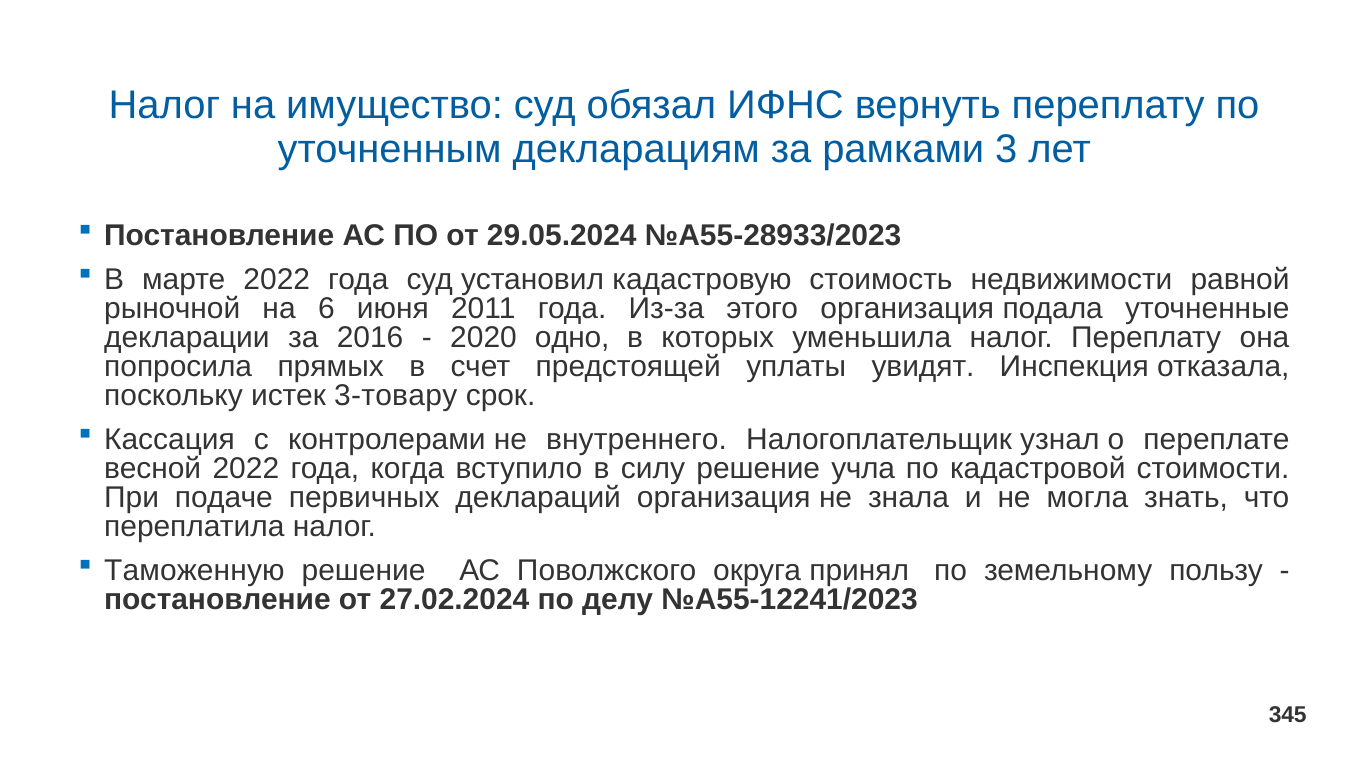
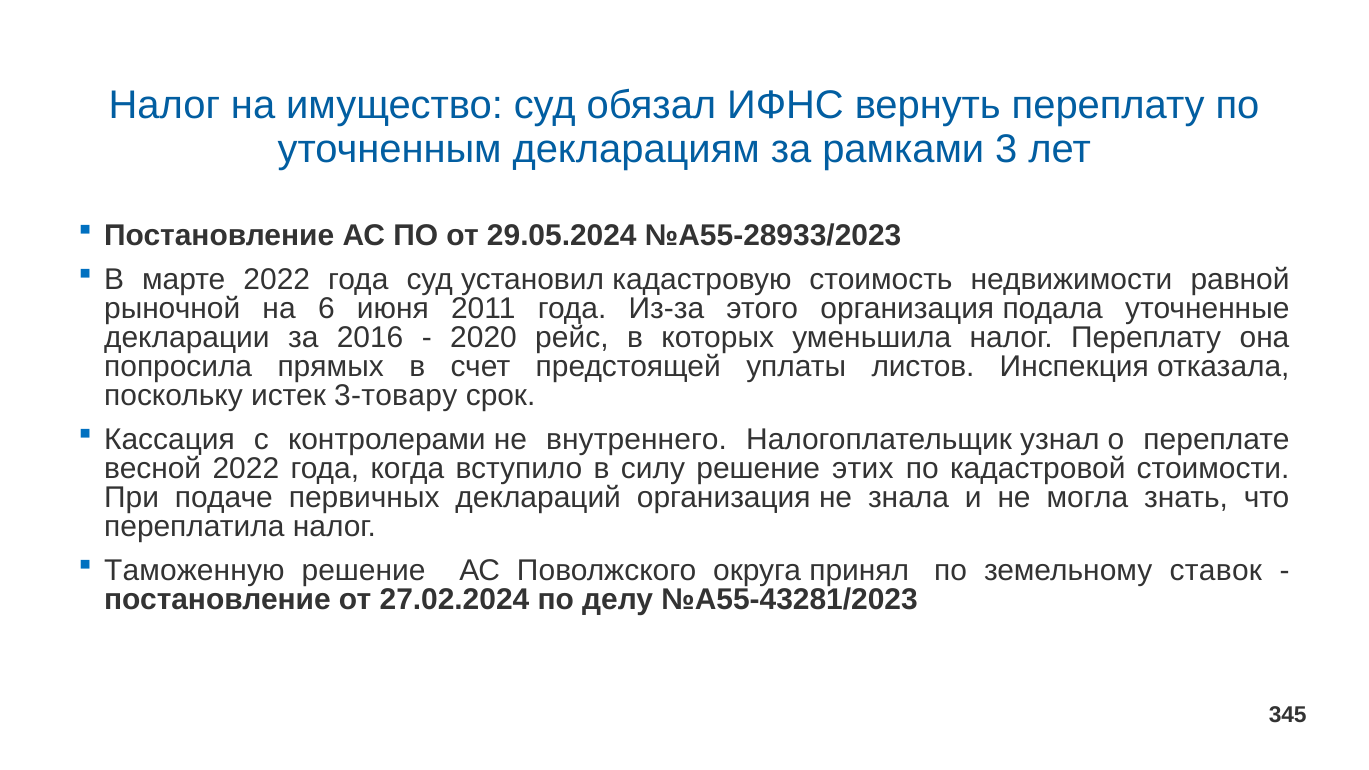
одно: одно -> рейс (572, 338)
увидят: увидят -> листов (923, 367)
учла: учла -> этих (863, 469)
пользу: пользу -> ставок (1216, 571)
№А55-12241/2023: №А55-12241/2023 -> №А55-43281/2023 (790, 600)
